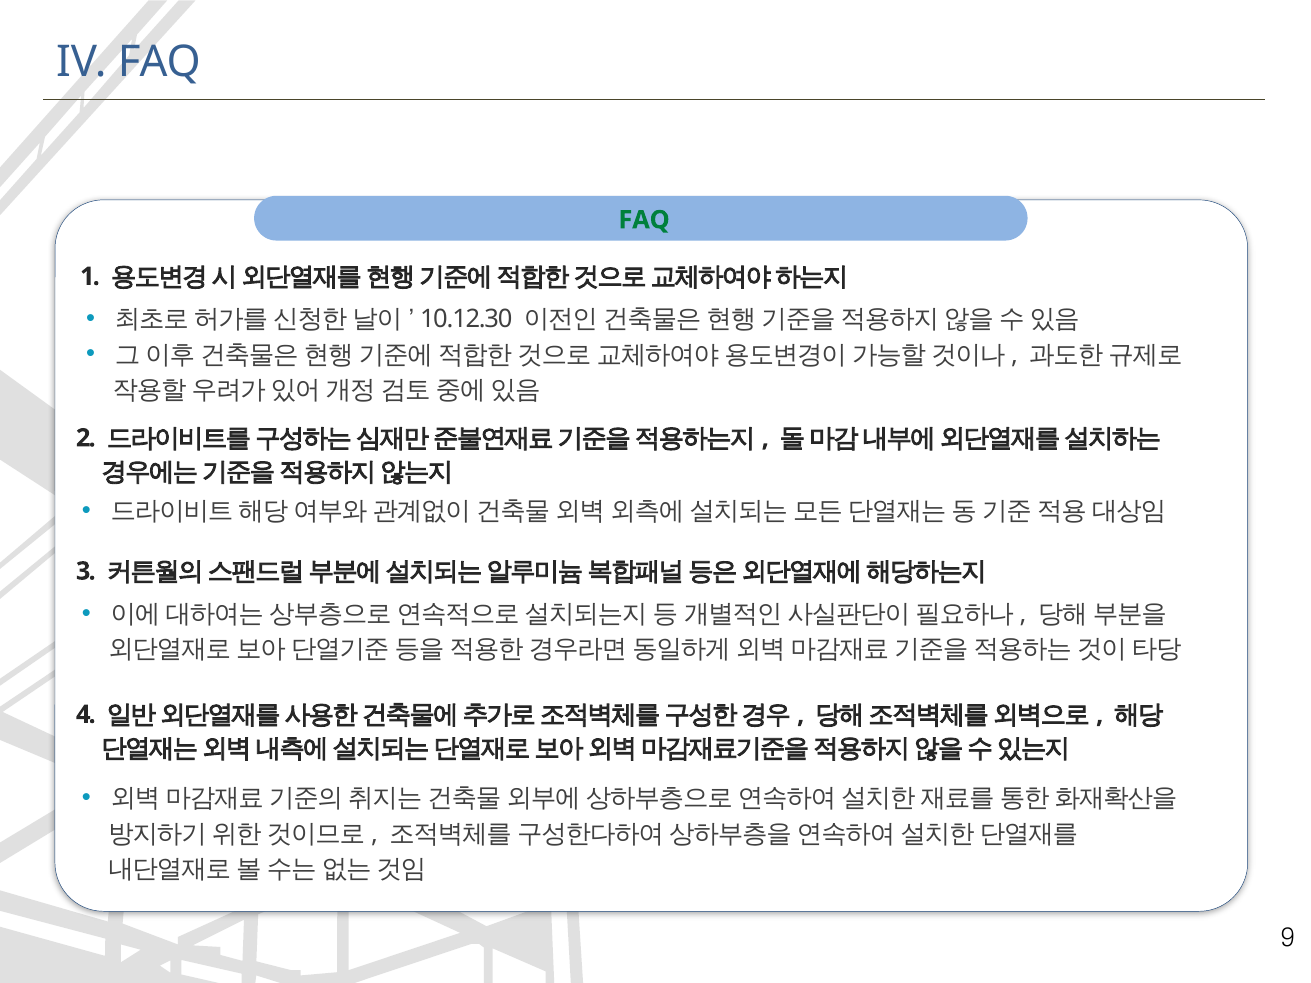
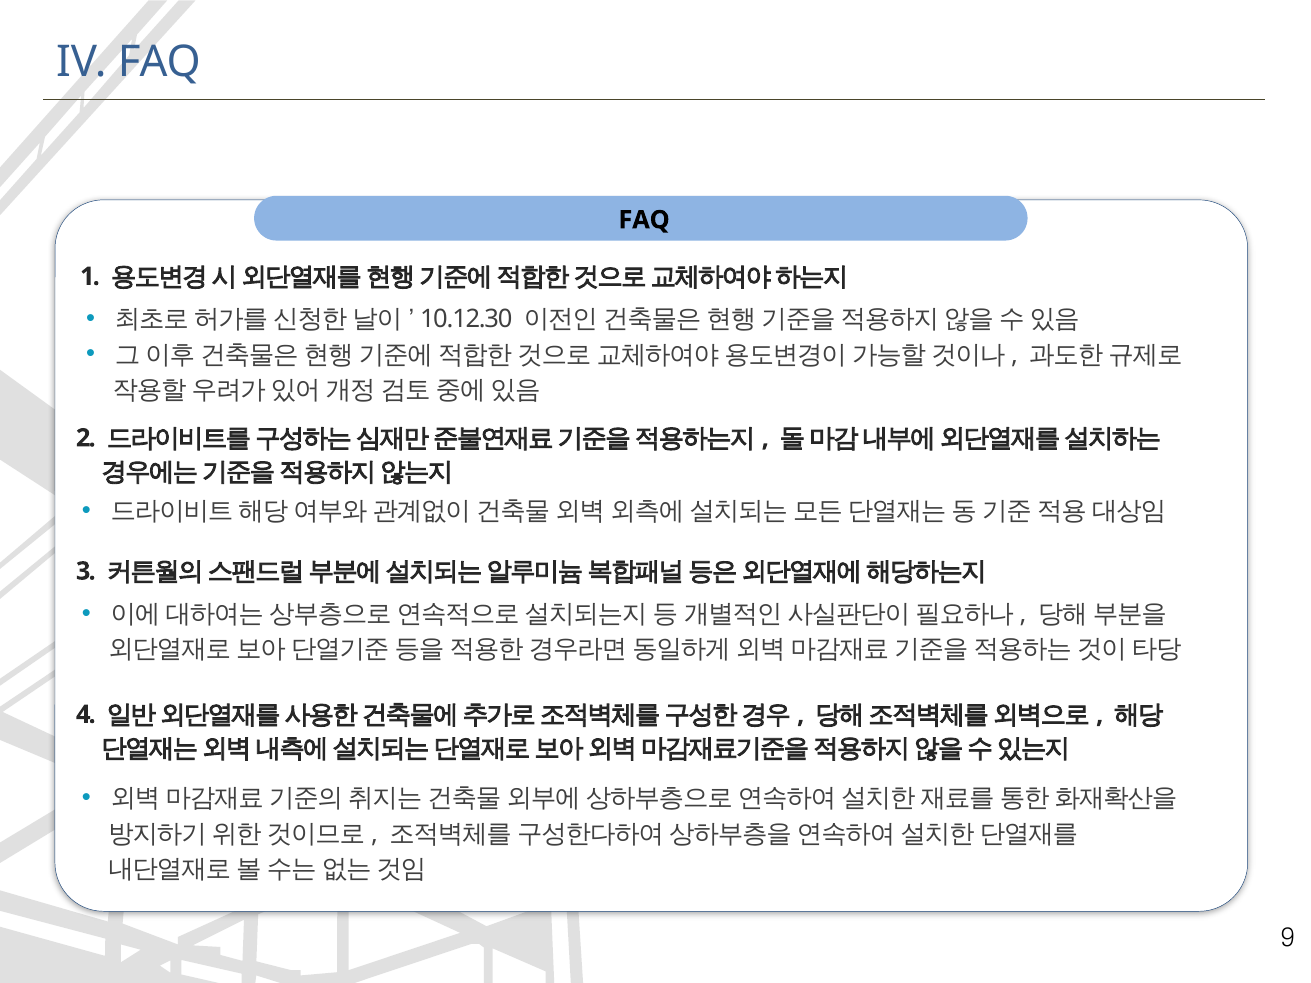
FAQ colour: green -> black (644, 220)
